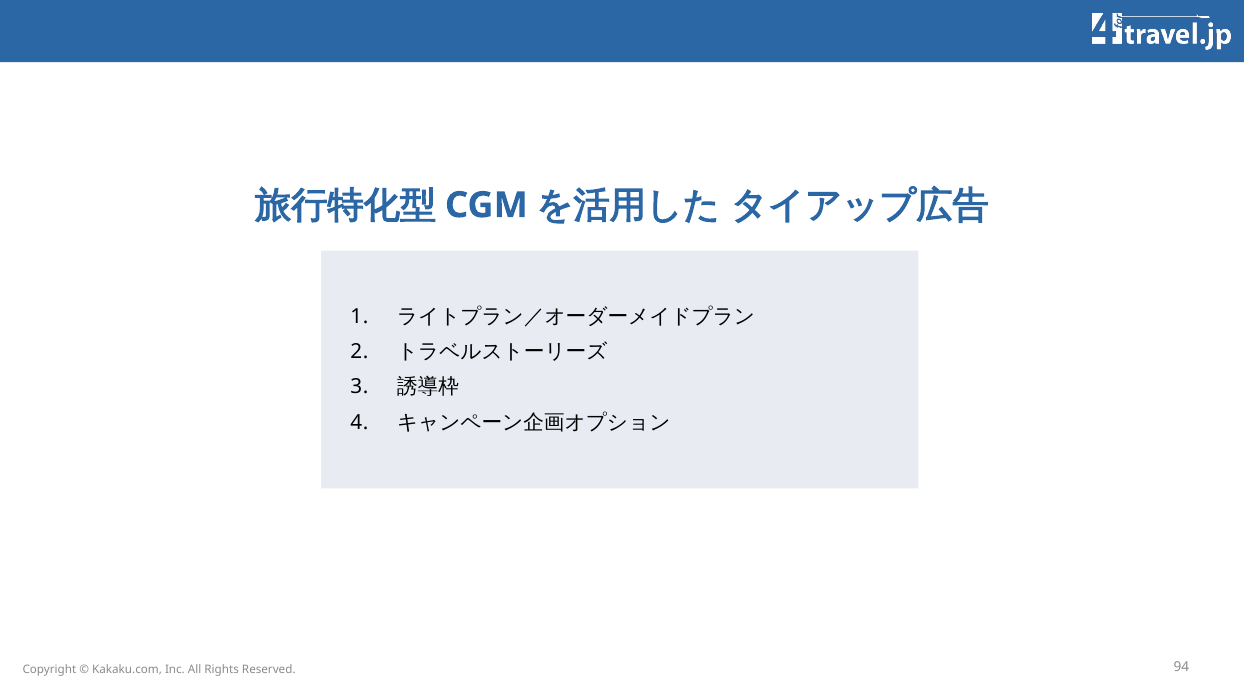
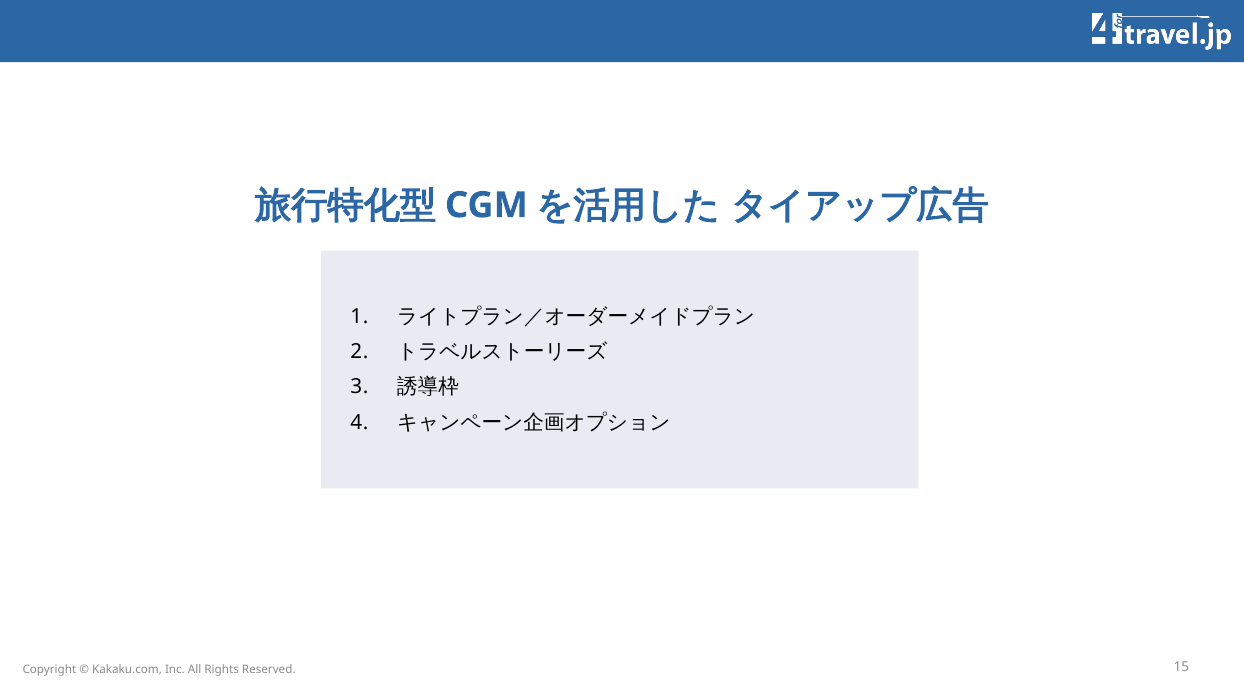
94: 94 -> 15 (1181, 667)
